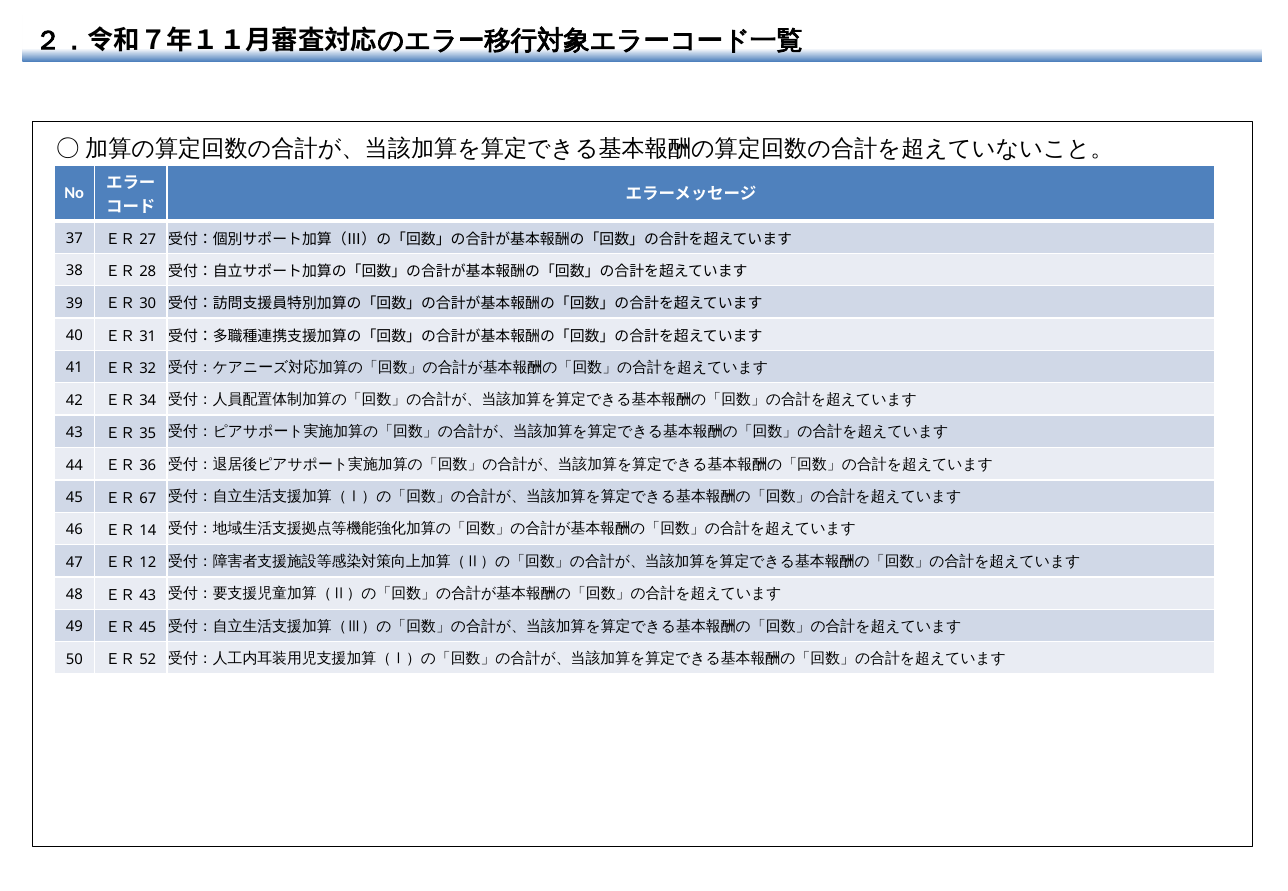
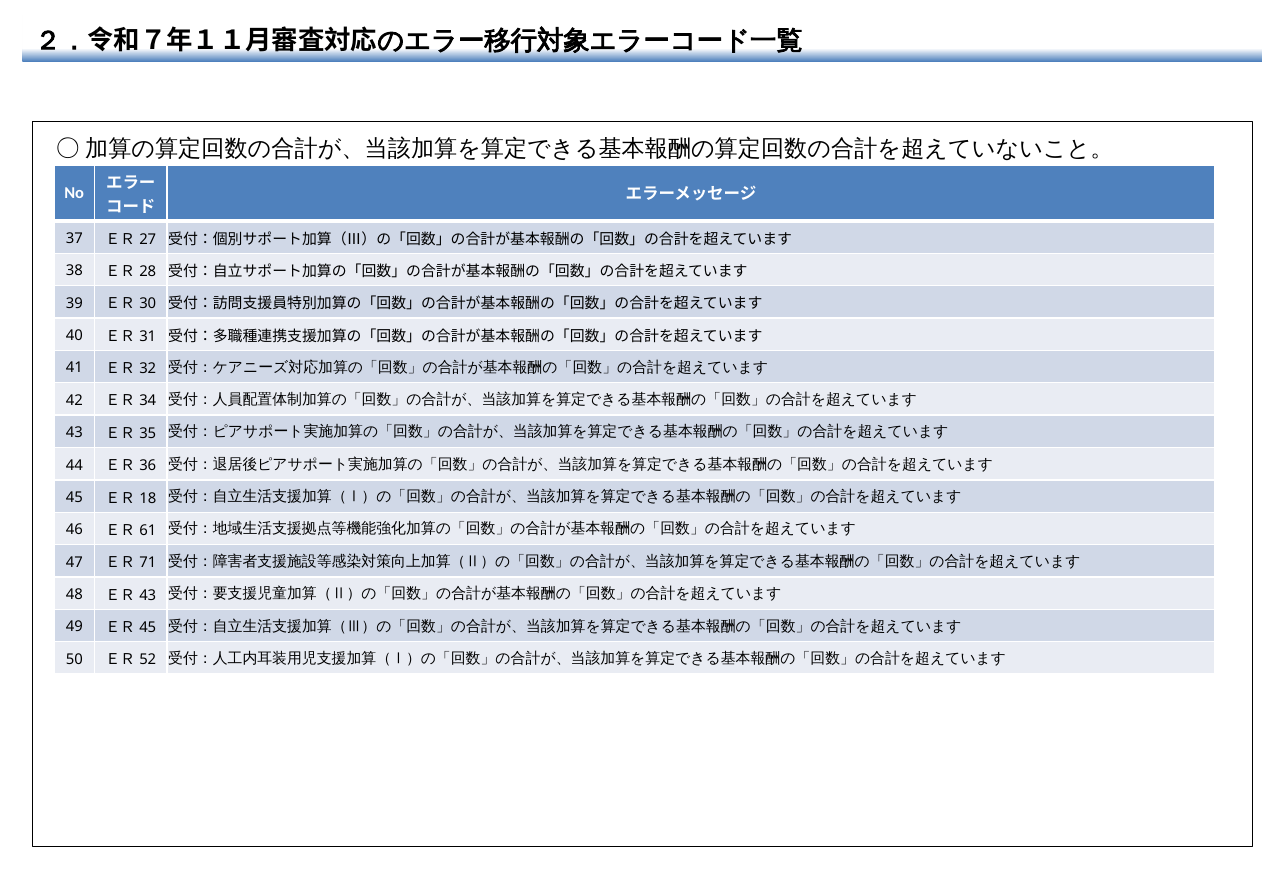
67: 67 -> 18 (148, 499)
14: 14 -> 61 (148, 531)
12: 12 -> 71 (148, 563)
